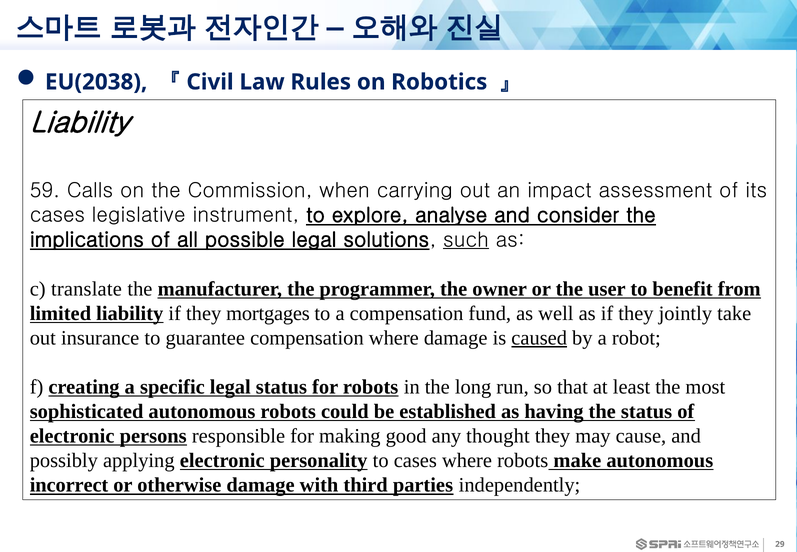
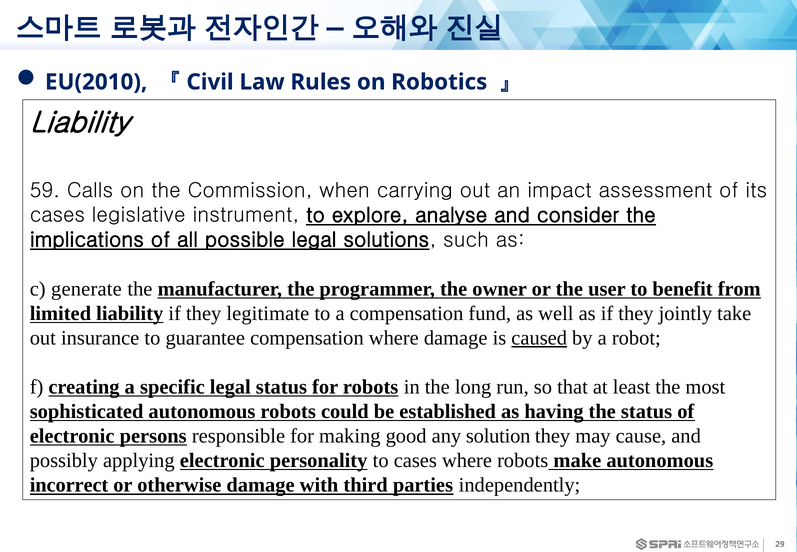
EU(2038: EU(2038 -> EU(2010 (96, 82)
such underline: present -> none (466, 240)
translate: translate -> generate (86, 289)
mortgages: mortgages -> legitimate (268, 313)
thought: thought -> solution (498, 436)
